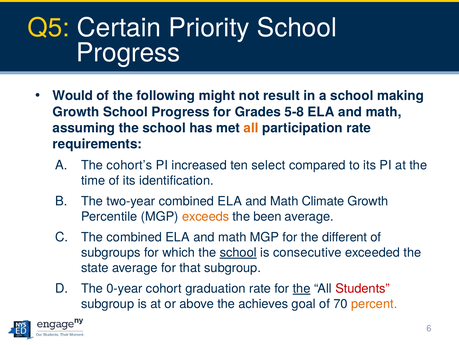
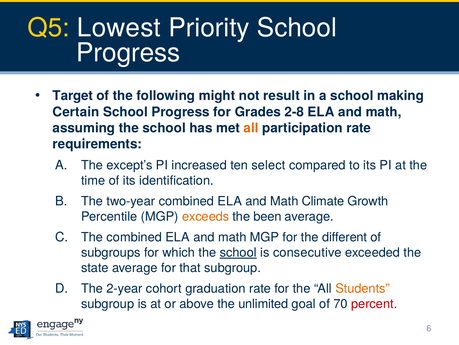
Certain: Certain -> Lowest (119, 28)
Would: Would -> Target (73, 96)
Growth: Growth -> Certain (76, 112)
5-8: 5-8 -> 2-8 (294, 112)
cohort’s: cohort’s -> except’s (130, 165)
0-year: 0-year -> 2-year (125, 288)
the underline: present -> none (302, 288)
Students colour: red -> orange (363, 288)
achieves: achieves -> unlimited (263, 303)
percent colour: orange -> red (374, 303)
